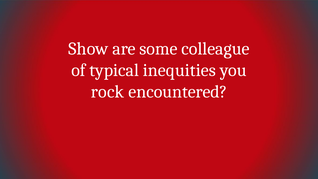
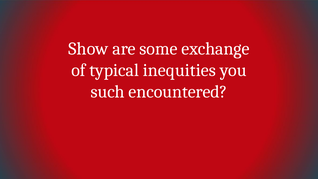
colleague: colleague -> exchange (215, 49)
rock: rock -> such (108, 92)
